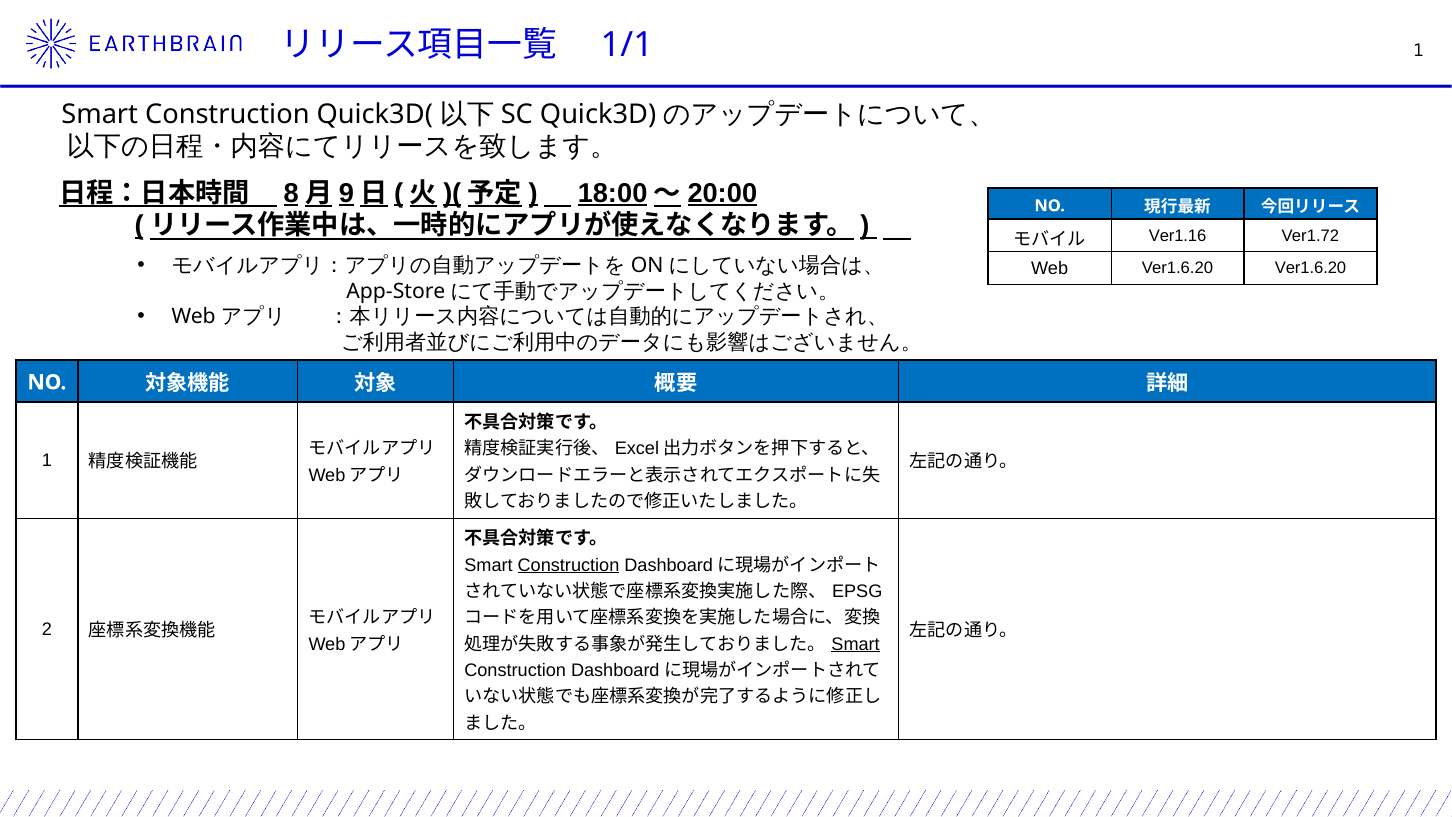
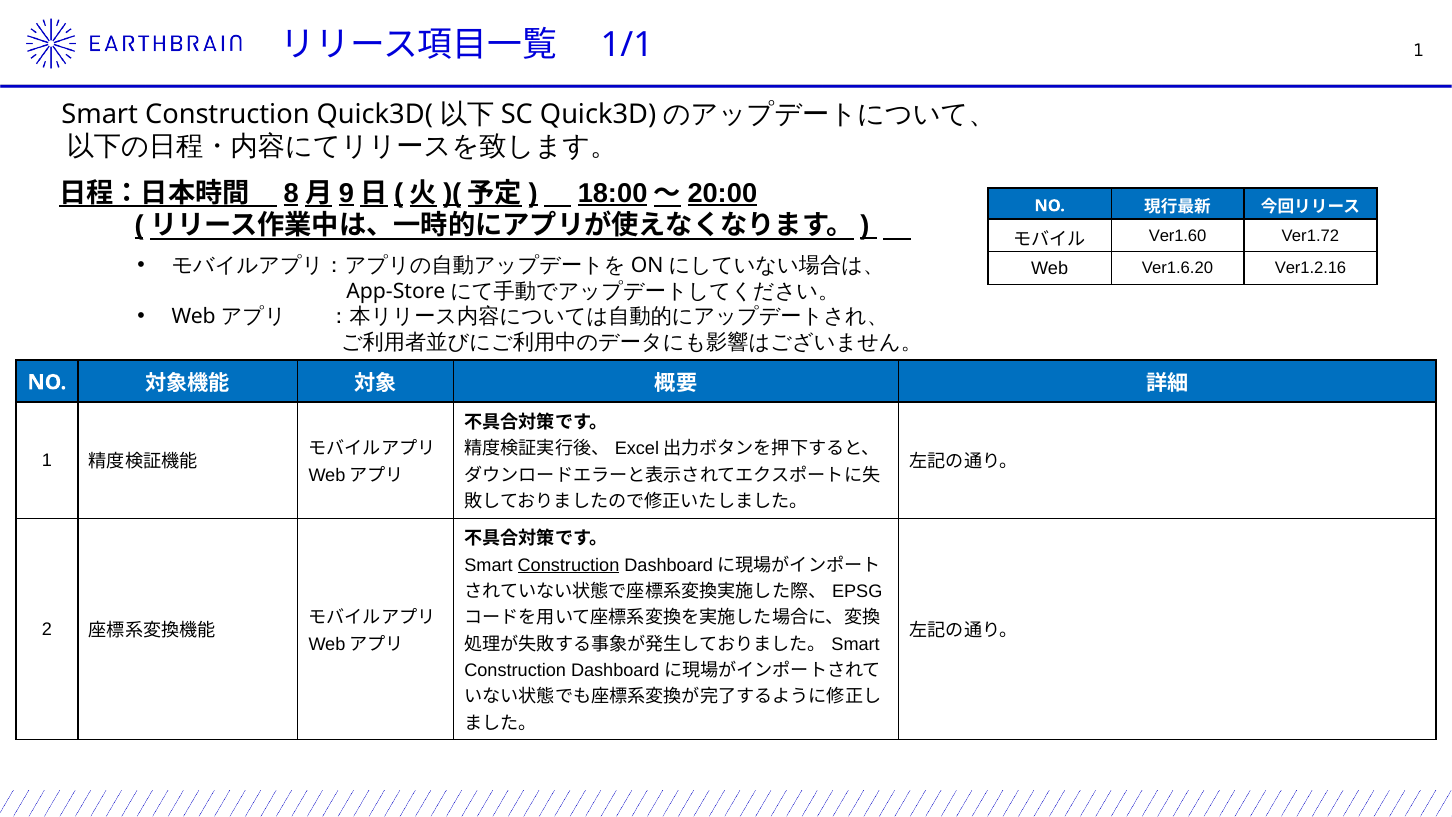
Ver1.16: Ver1.16 -> Ver1.60 (1178, 236)
Ver1.6.20 Ver1.6.20: Ver1.6.20 -> Ver1.2.16 (1311, 268)
Smart underline: present -> none (856, 644)
